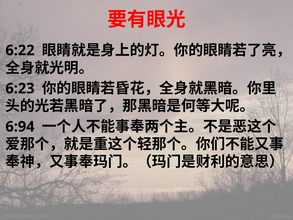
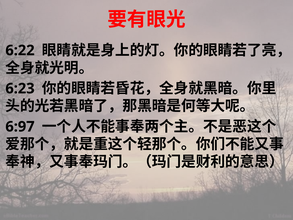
6:94: 6:94 -> 6:97 (20, 127)
